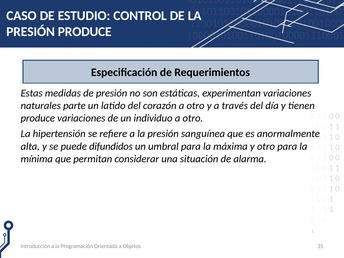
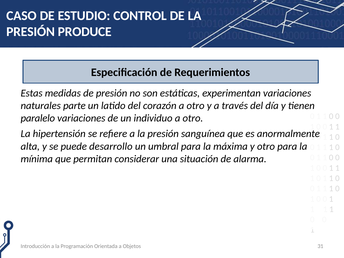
produce: produce -> paralelo (38, 118)
difundidos: difundidos -> desarrollo (111, 146)
